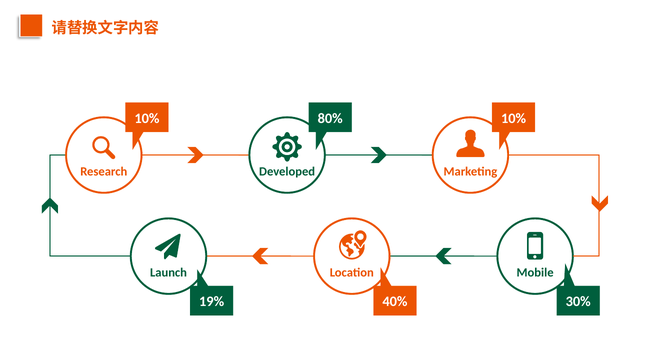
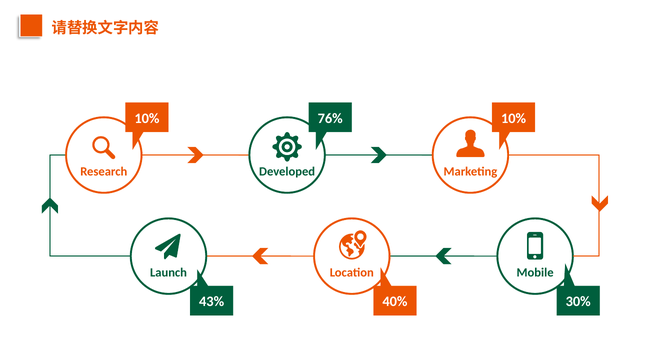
80%: 80% -> 76% (330, 118)
19%: 19% -> 43% (212, 302)
